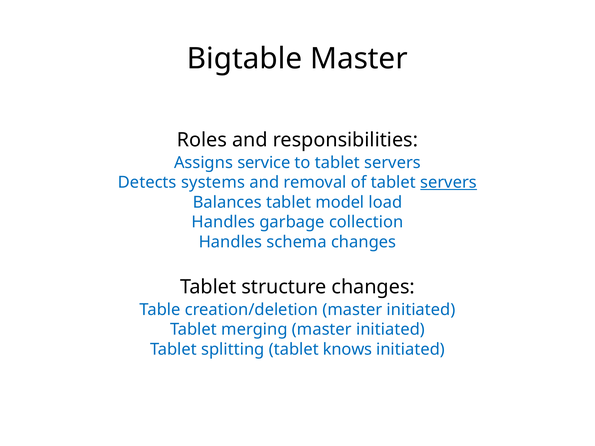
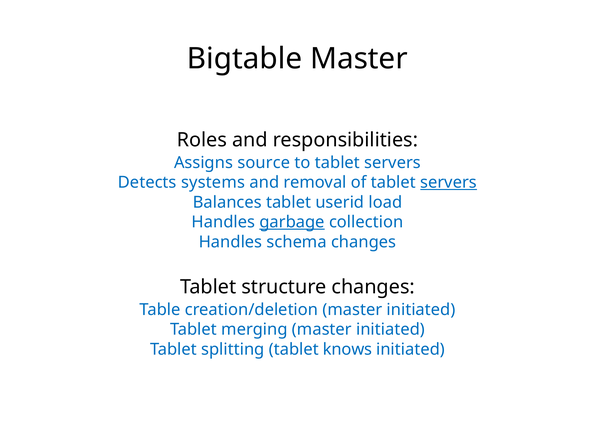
service: service -> source (264, 163)
model: model -> userid (340, 202)
garbage underline: none -> present (292, 222)
